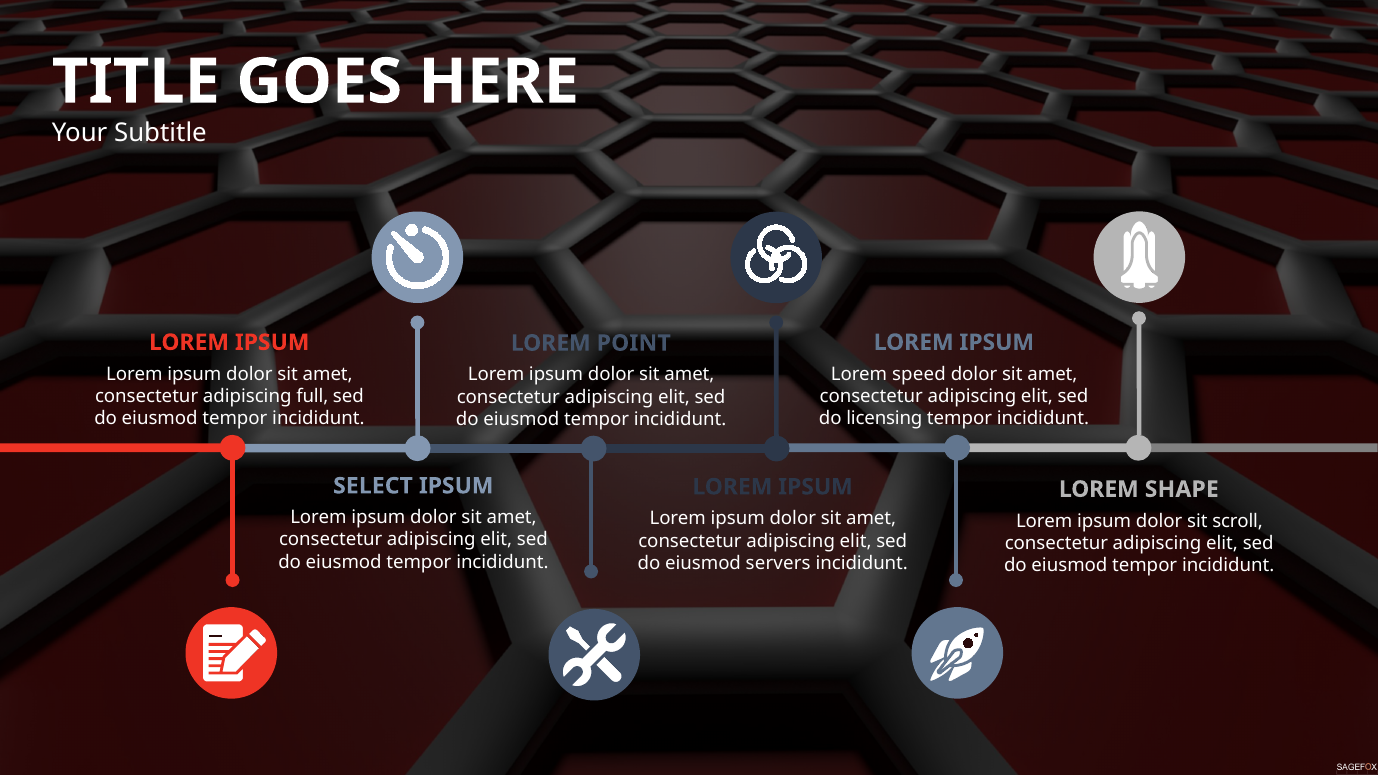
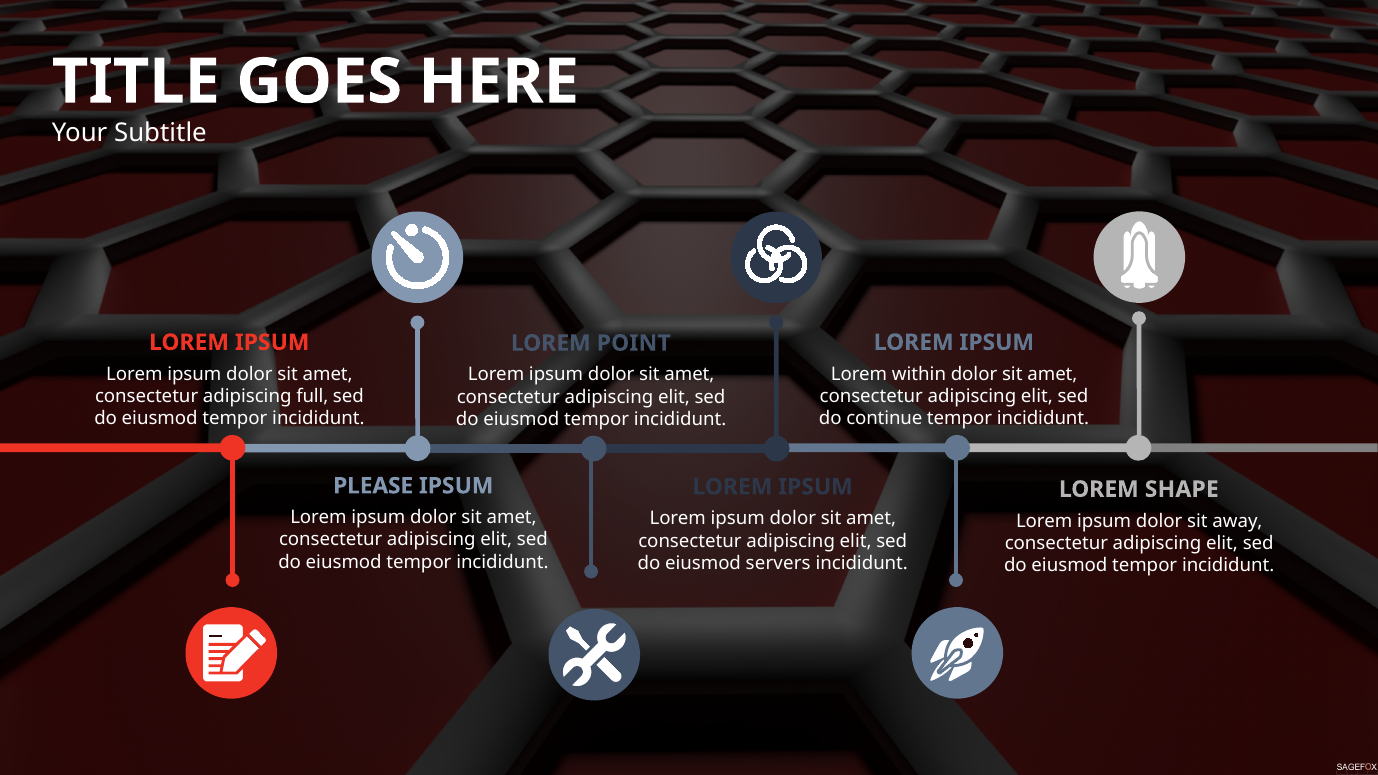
speed: speed -> within (919, 374)
licensing: licensing -> continue (884, 419)
SELECT: SELECT -> PLEASE (373, 486)
scroll: scroll -> away (1237, 521)
